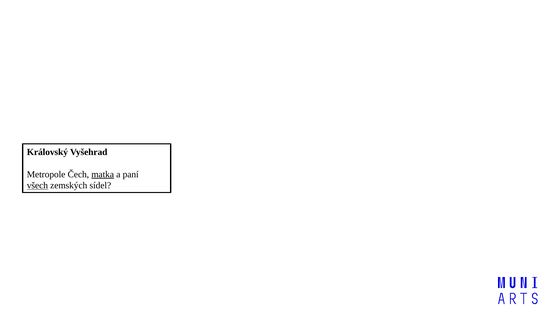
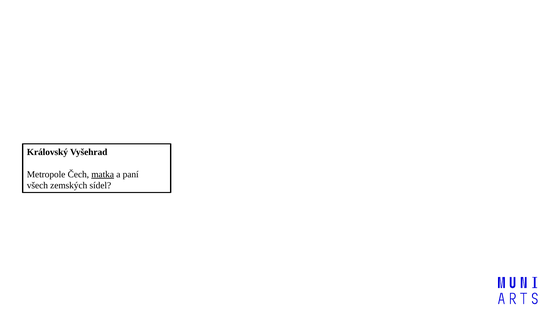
všech underline: present -> none (37, 185)
